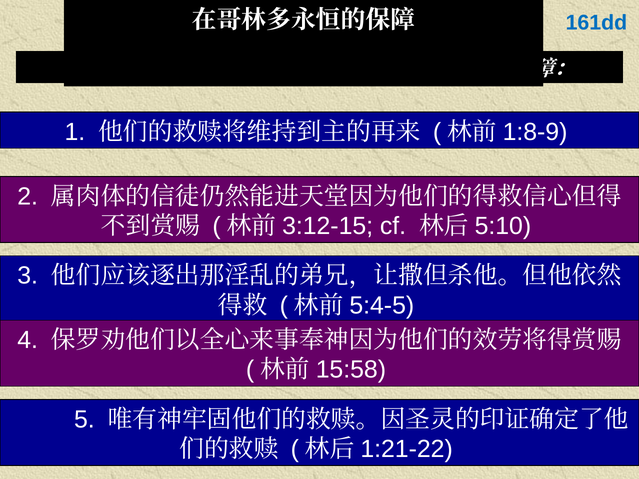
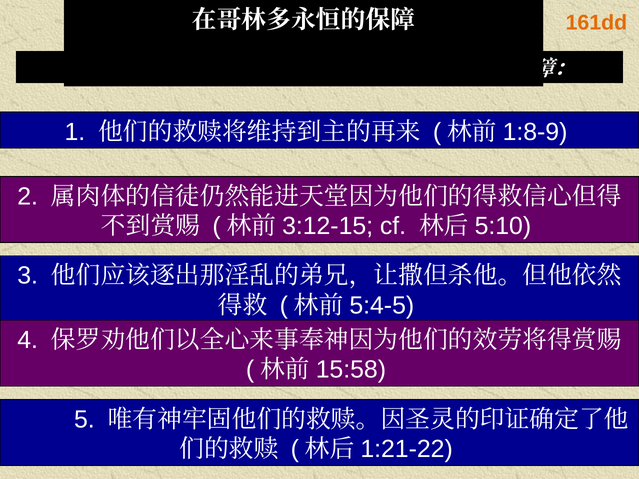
161dd colour: blue -> orange (596, 23)
